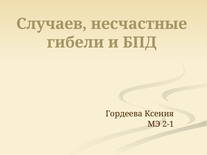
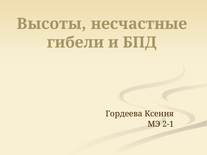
Случаев: Случаев -> Высоты (51, 24)
